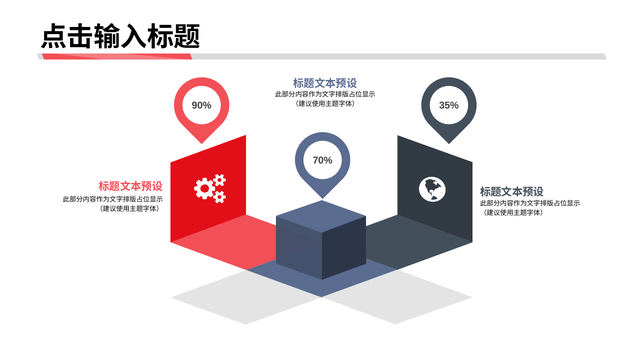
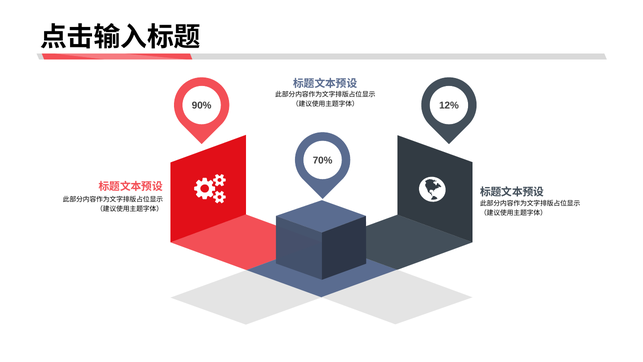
35%: 35% -> 12% (449, 106)
